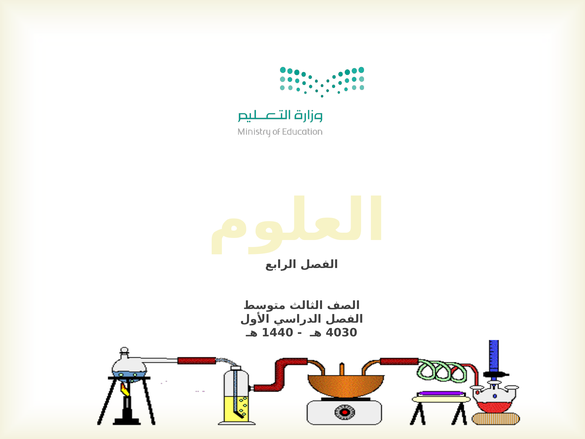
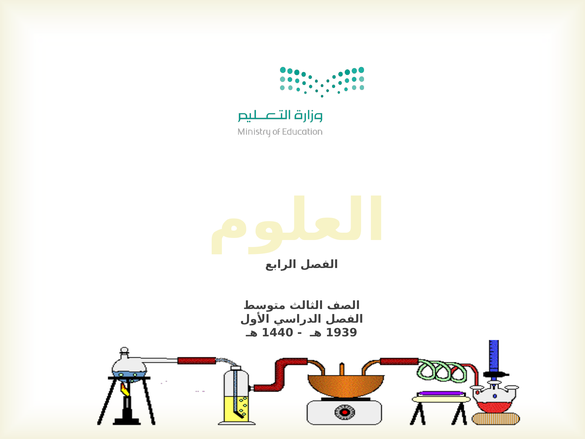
4030: 4030 -> 1939 (342, 333)
